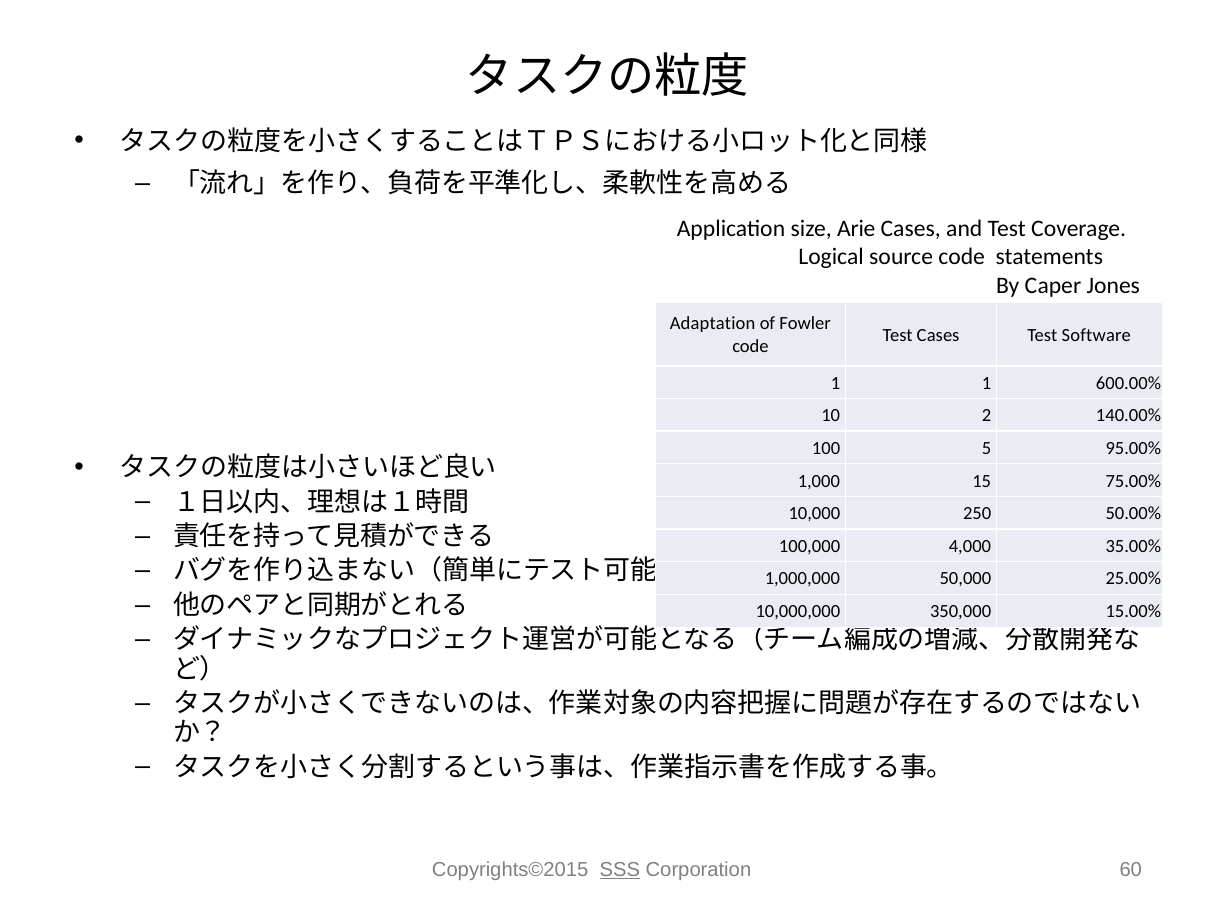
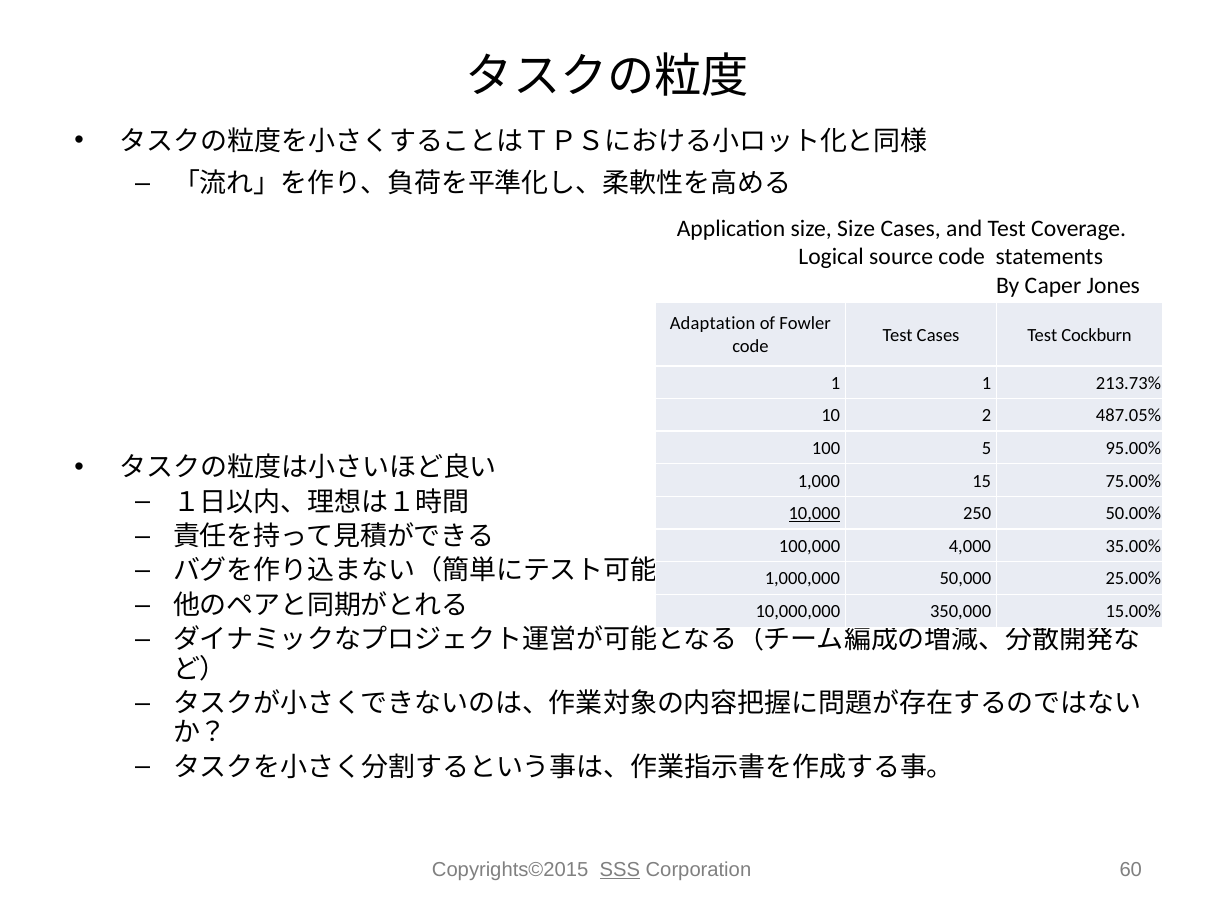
size Arie: Arie -> Size (856, 229)
Software: Software -> Cockburn (1097, 335)
600.00%: 600.00% -> 213.73% (1129, 383)
140.00%: 140.00% -> 487.05% (1129, 416)
10,000 underline: none -> present (814, 514)
